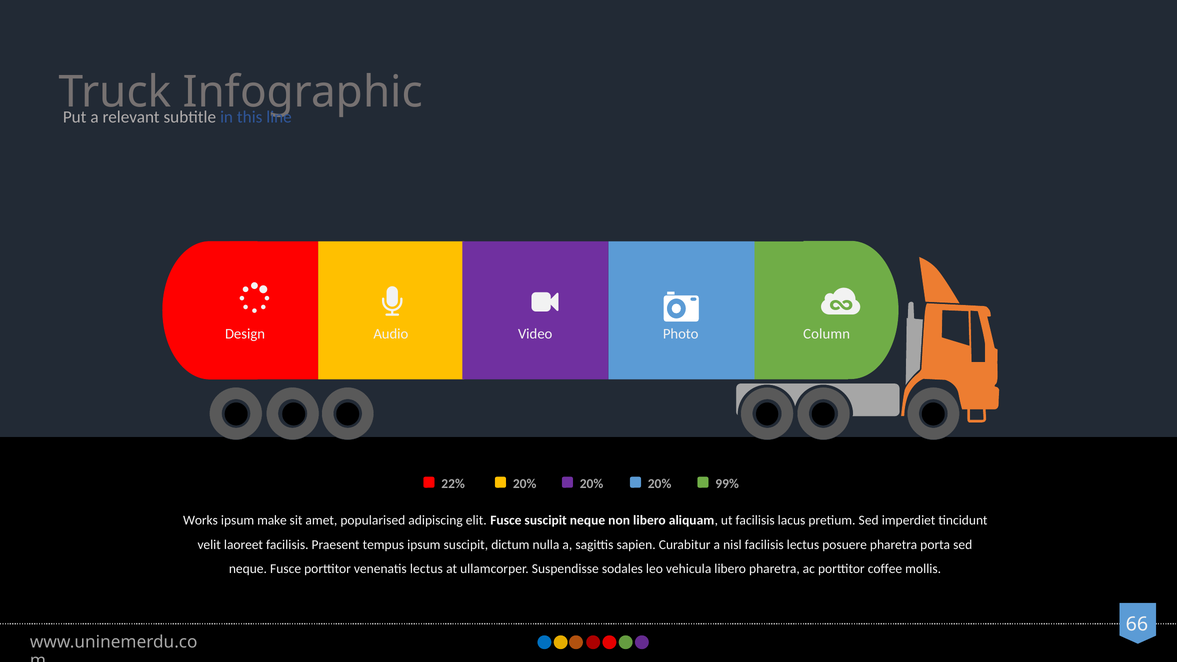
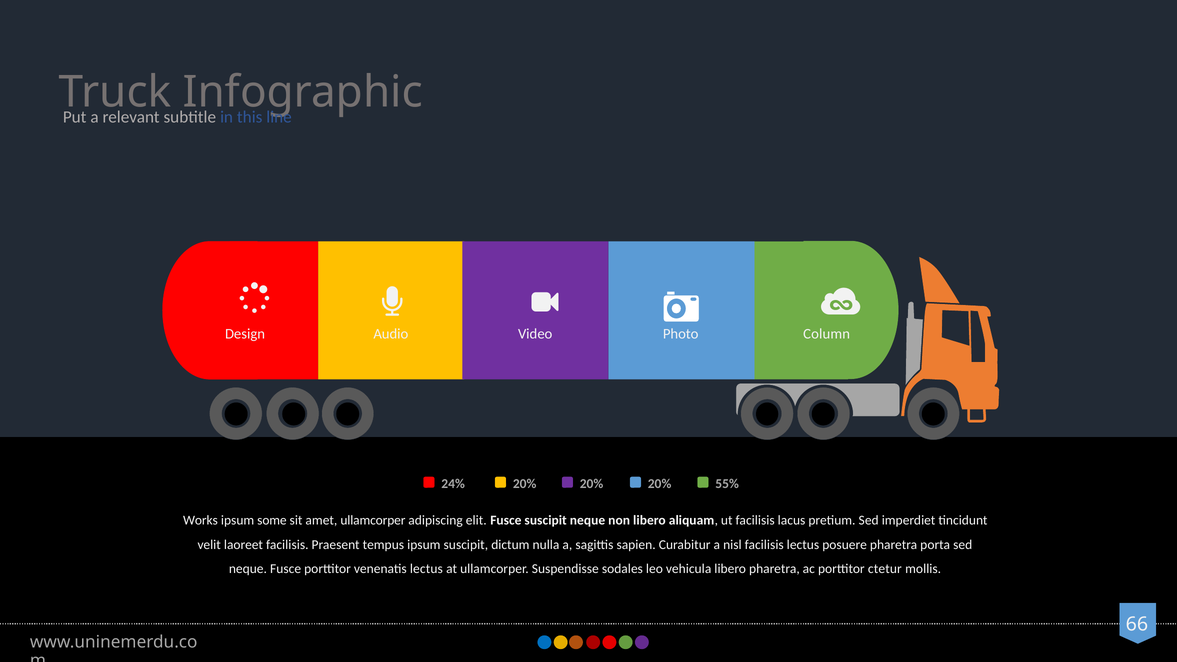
22%: 22% -> 24% (453, 484)
99%: 99% -> 55% (727, 484)
make: make -> some (272, 520)
amet popularised: popularised -> ullamcorper (373, 520)
coffee: coffee -> ctetur (885, 569)
